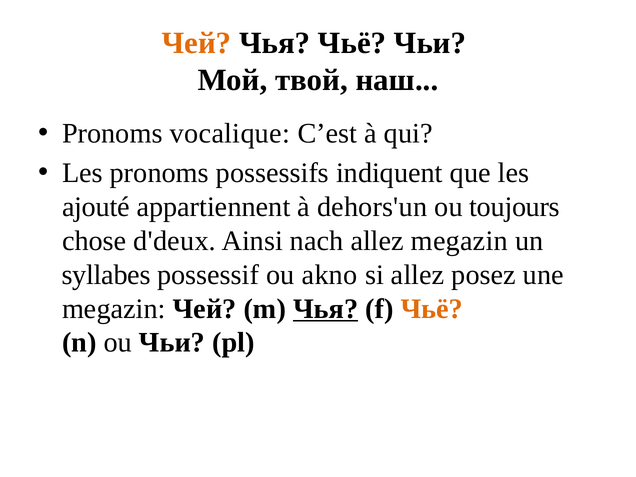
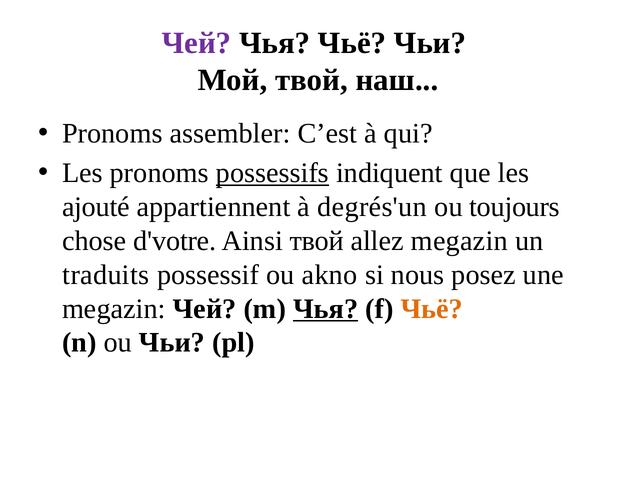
Чей colour: orange -> purple (196, 43)
vocalique: vocalique -> assembler (230, 133)
possessifs underline: none -> present (272, 173)
dehors'un: dehors'un -> degrés'un (372, 207)
d'deux: d'deux -> d'votre (175, 241)
nach: nach -> твой (317, 241)
syllabes: syllabes -> traduits (106, 275)
si allez: allez -> nous (418, 275)
